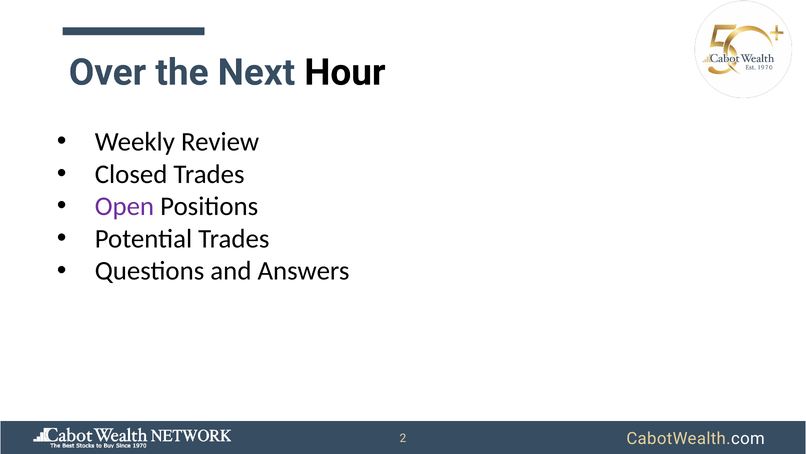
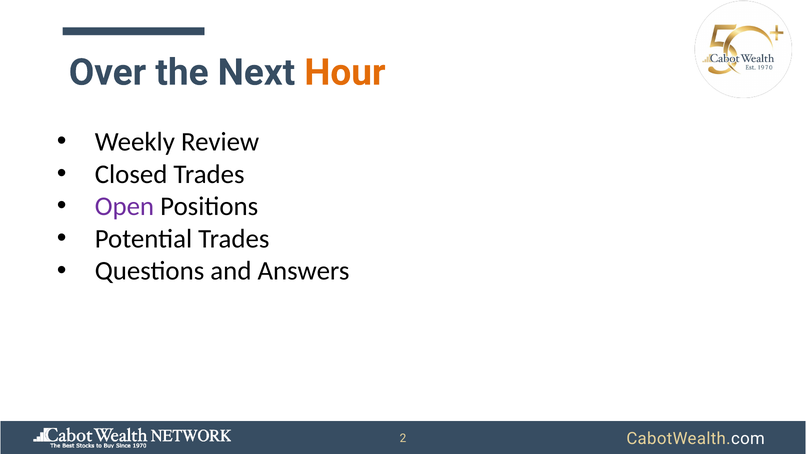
Hour colour: black -> orange (345, 72)
